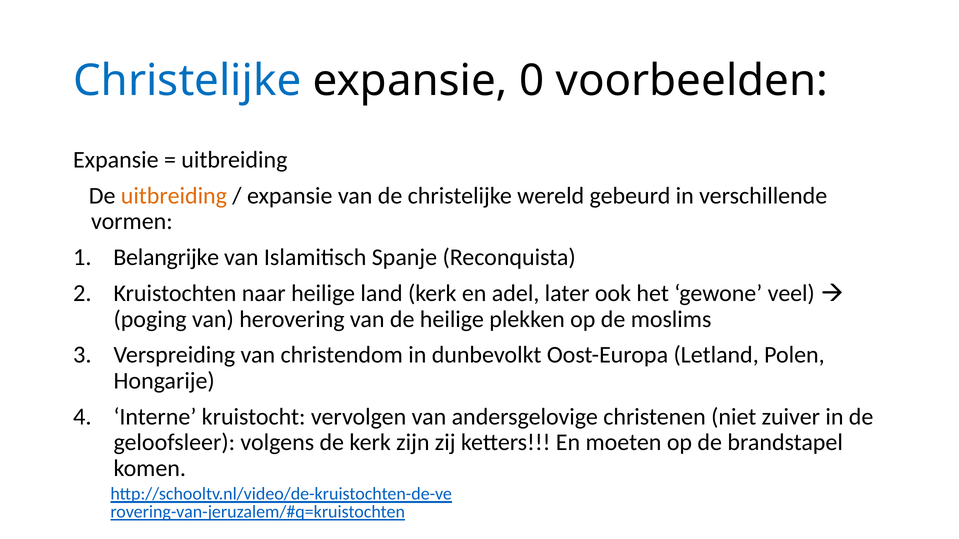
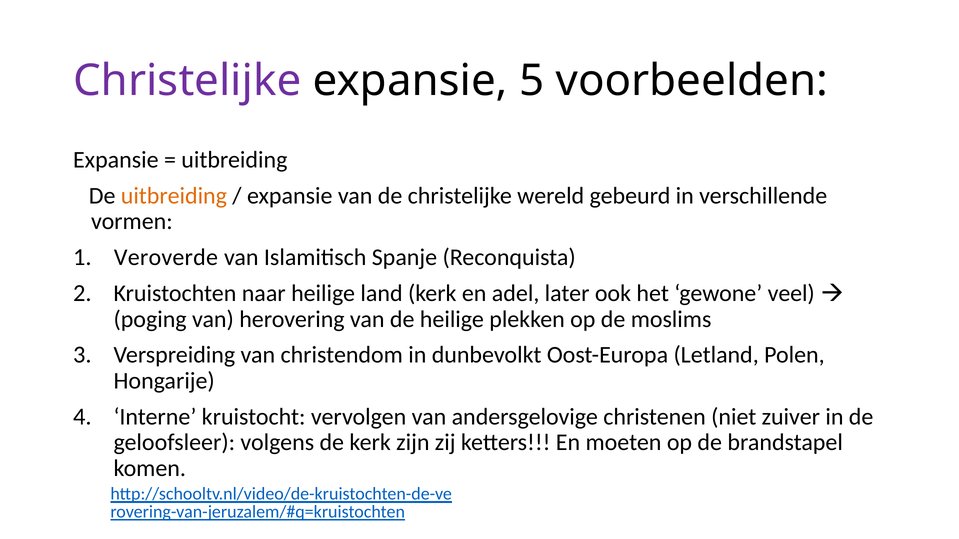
Christelijke colour: blue -> purple (187, 81)
0: 0 -> 5 (532, 81)
Belangrijke: Belangrijke -> Veroverde (166, 258)
